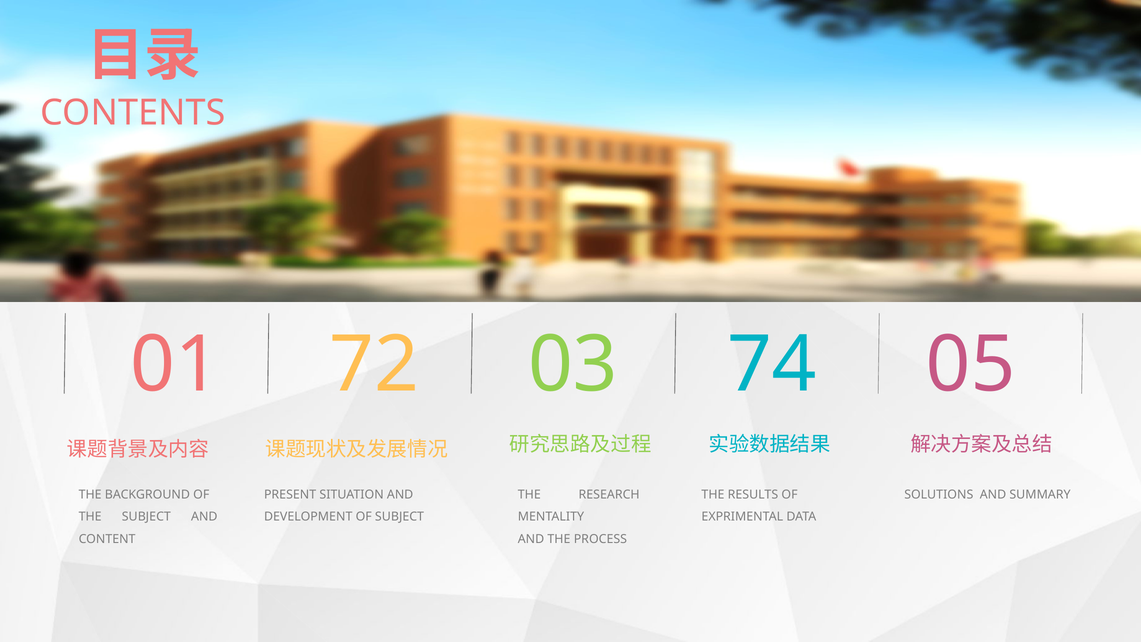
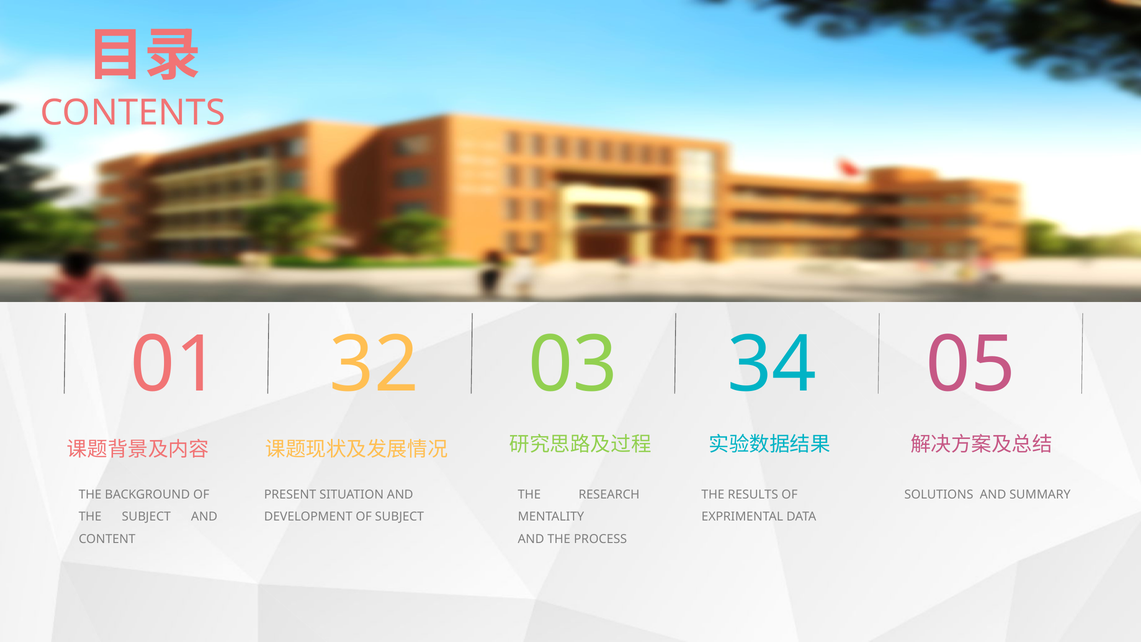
72: 72 -> 32 (374, 365)
74: 74 -> 34 (772, 365)
